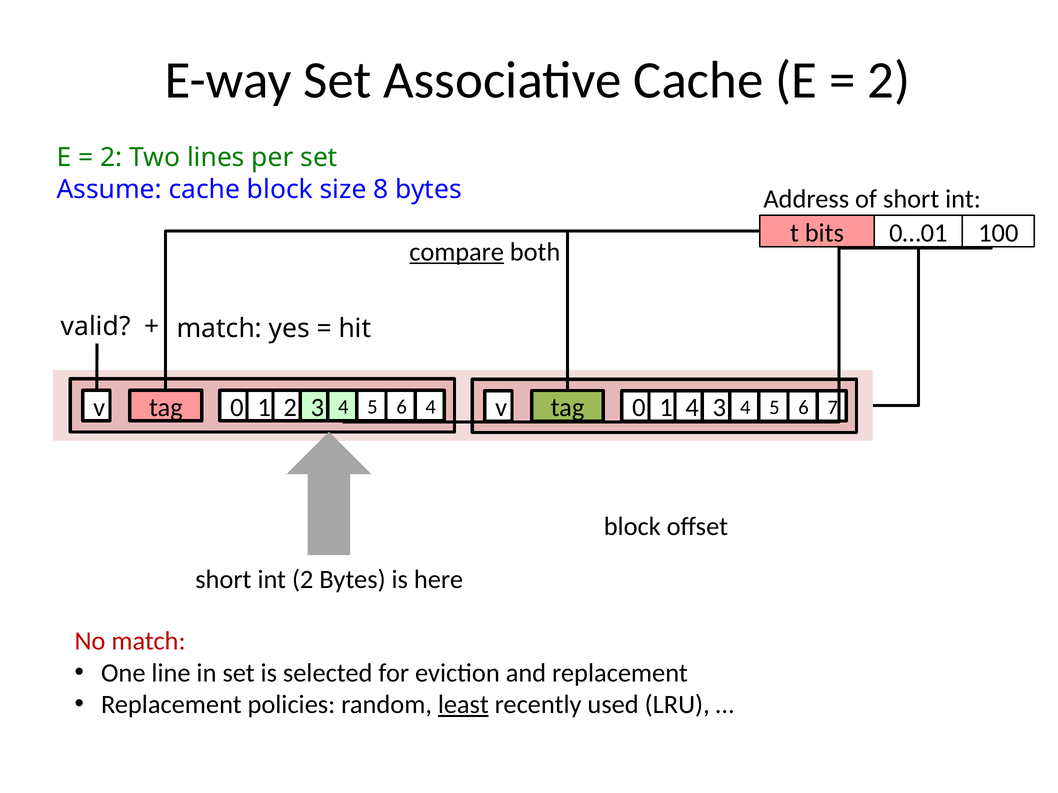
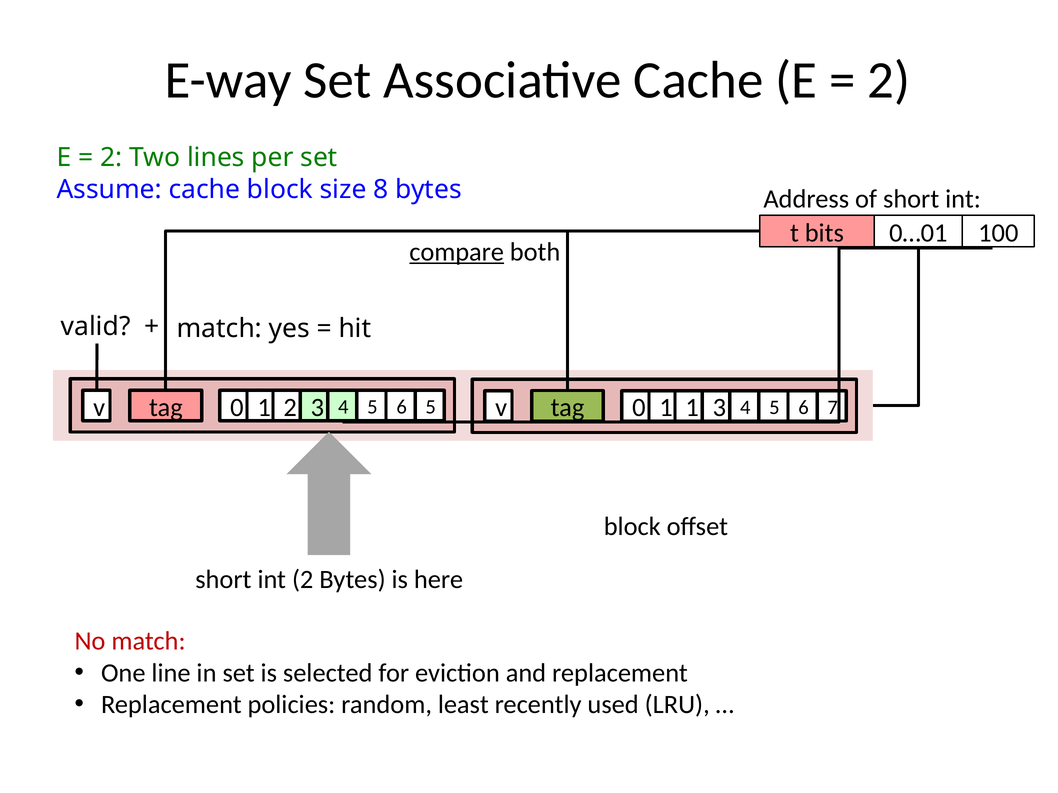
2 4: 4 -> 5 (431, 407)
1 4: 4 -> 1 (692, 408)
least underline: present -> none (463, 705)
